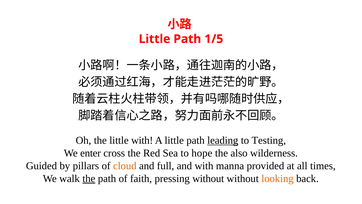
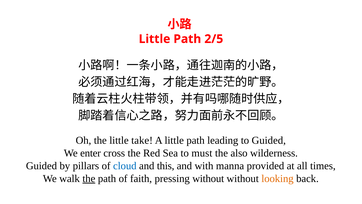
1/5: 1/5 -> 2/5 (214, 39)
little with: with -> take (142, 140)
leading underline: present -> none (223, 140)
to Testing: Testing -> Guided (269, 140)
hope: hope -> must (202, 153)
cloud colour: orange -> blue (125, 166)
full: full -> this (166, 166)
